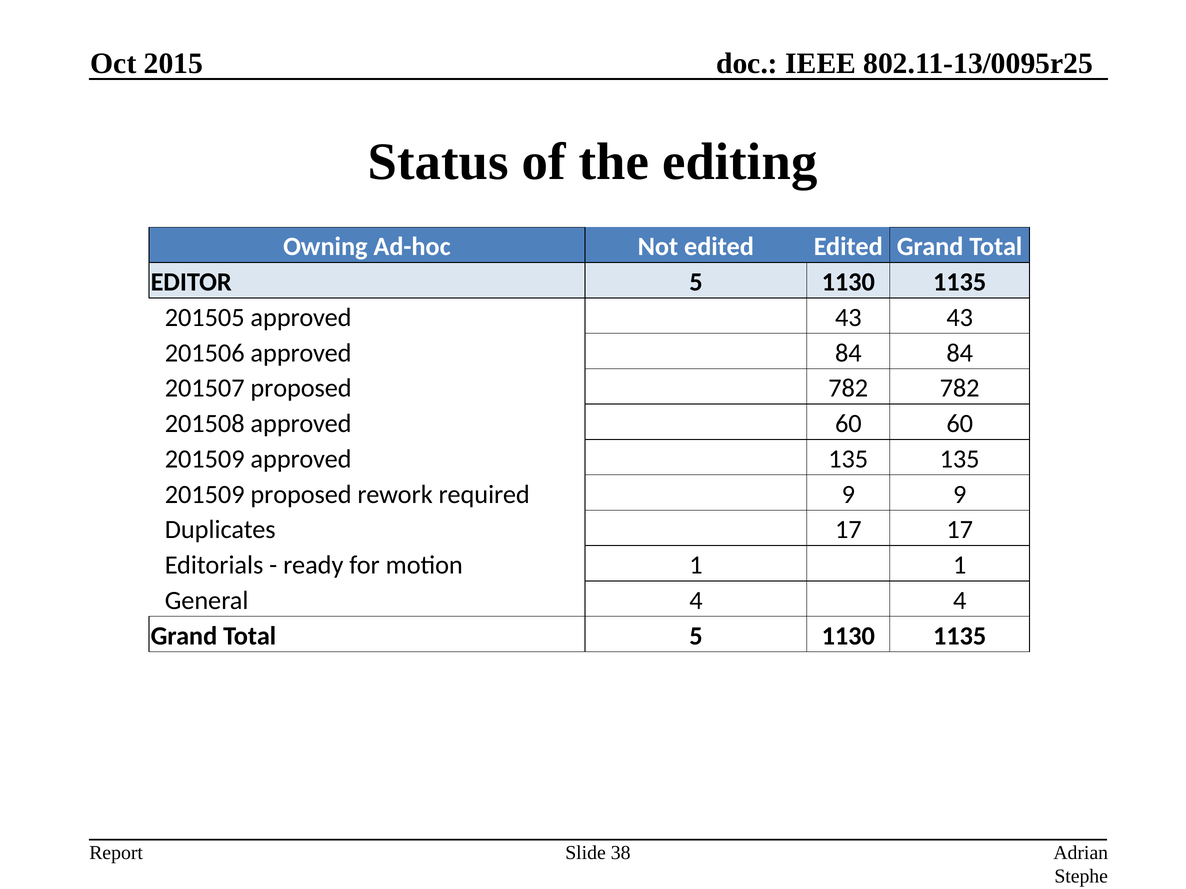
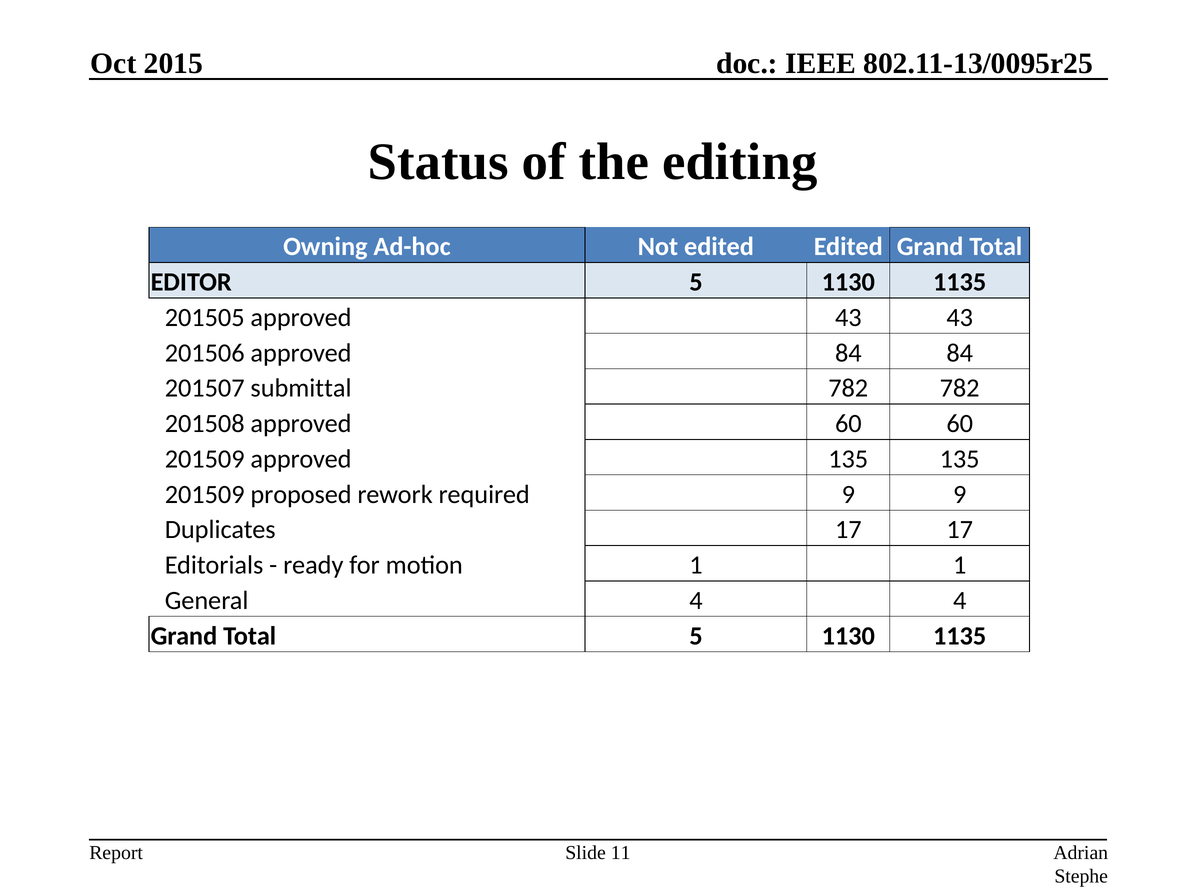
201507 proposed: proposed -> submittal (301, 388)
38: 38 -> 11 (621, 853)
